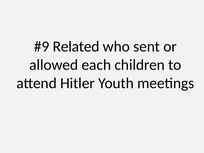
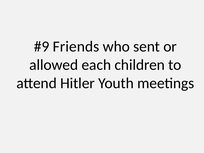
Related: Related -> Friends (76, 46)
